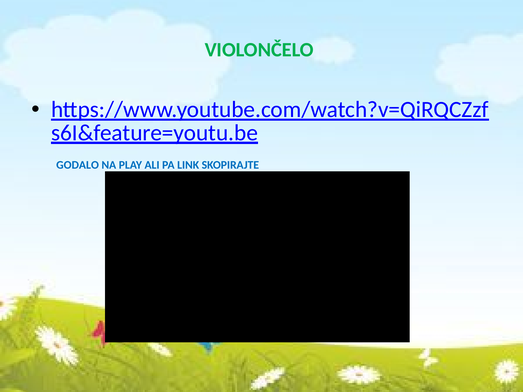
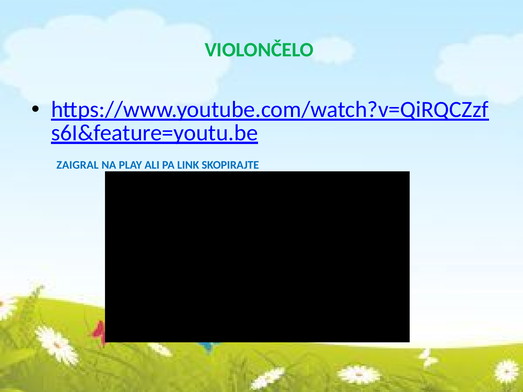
GODALO: GODALO -> ZAIGRAL (78, 165)
